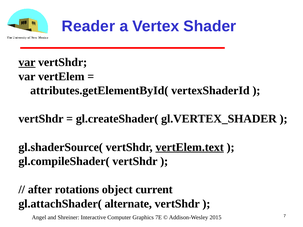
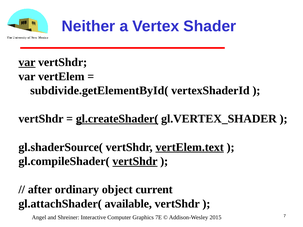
Reader: Reader -> Neither (88, 26)
attributes.getElementById(: attributes.getElementById( -> subdivide.getElementById( (99, 91)
gl.createShader( underline: none -> present (117, 119)
vertShdr underline: none -> present (135, 161)
rotations: rotations -> ordinary (77, 190)
alternate: alternate -> available (128, 204)
